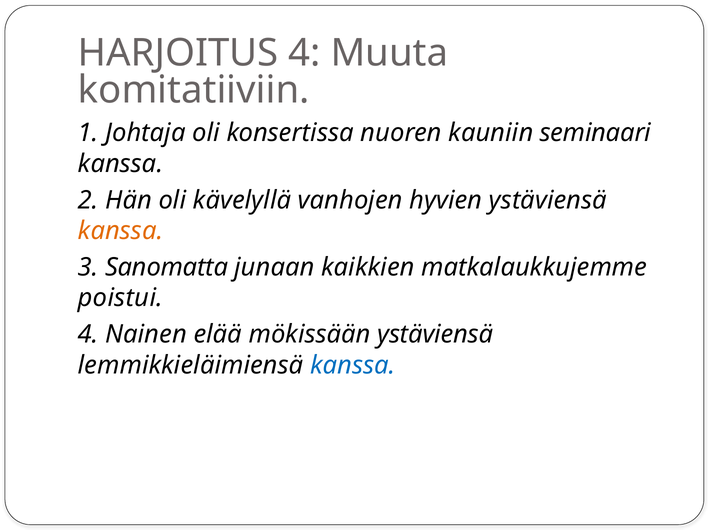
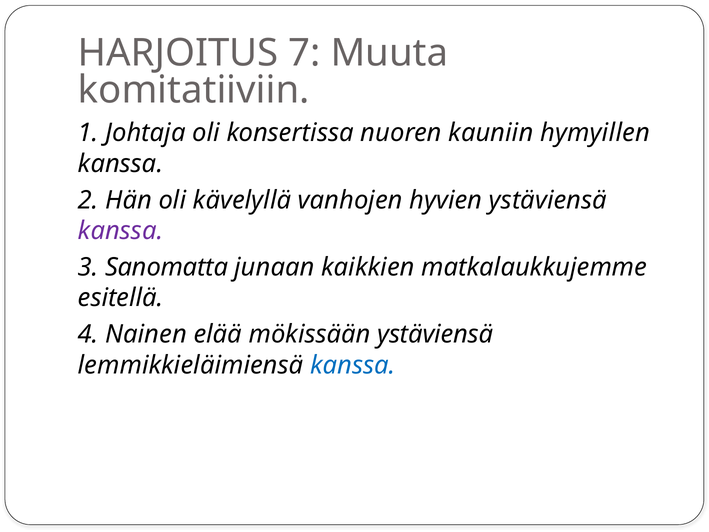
HARJOITUS 4: 4 -> 7 (305, 53)
seminaari: seminaari -> hymyillen (595, 133)
kanssa colour: orange -> purple (121, 231)
poistui: poistui -> esitellä (121, 298)
